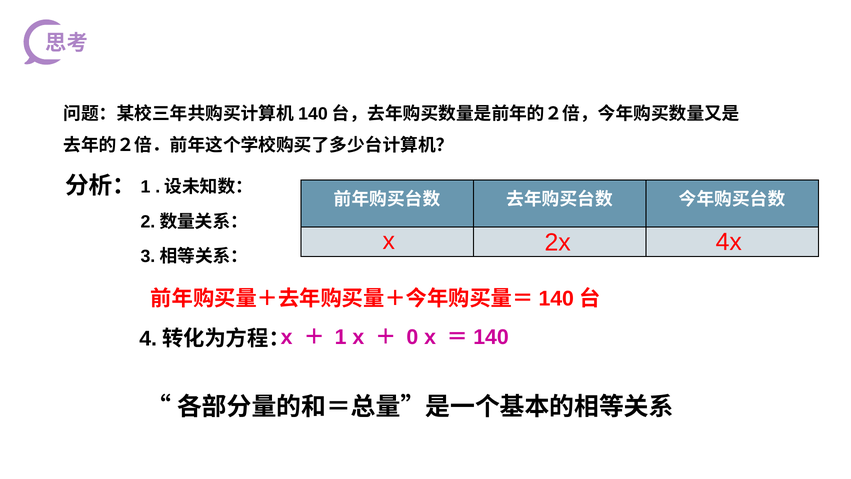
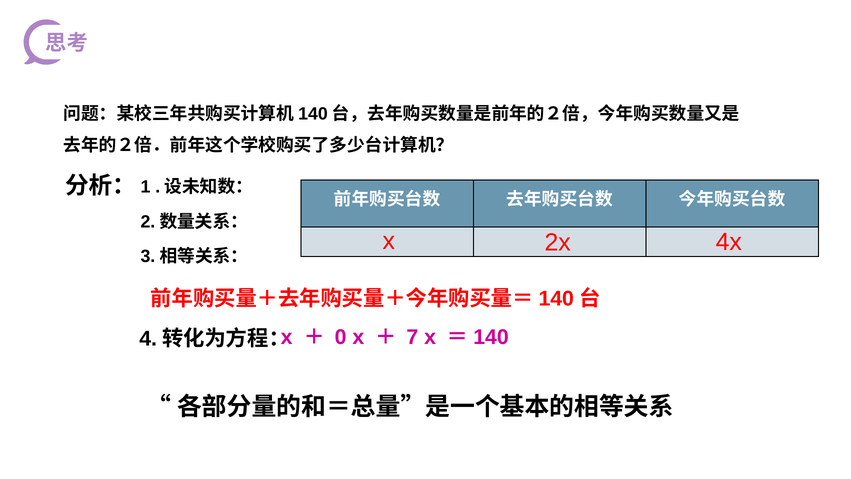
1: 1 -> 0 (341, 337)
0: 0 -> 7 (412, 337)
